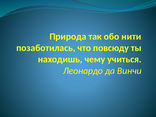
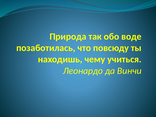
нити: нити -> воде (131, 36)
